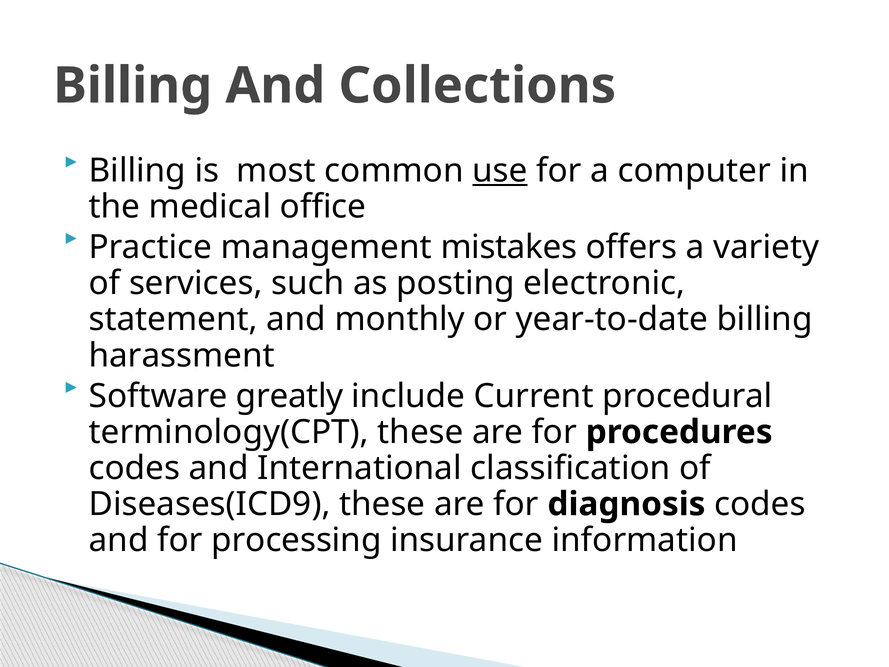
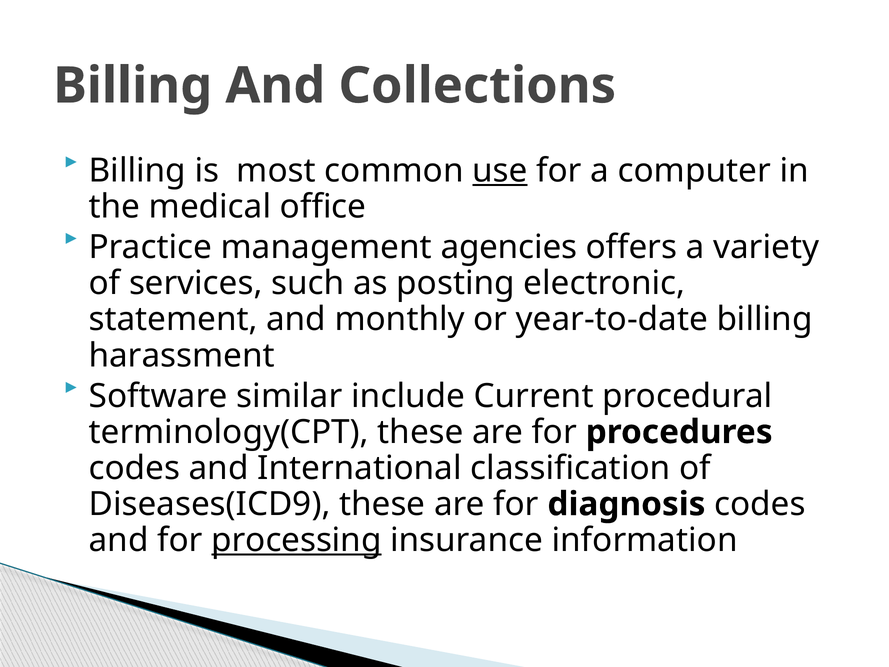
mistakes: mistakes -> agencies (509, 247)
greatly: greatly -> similar (289, 396)
processing underline: none -> present (296, 540)
